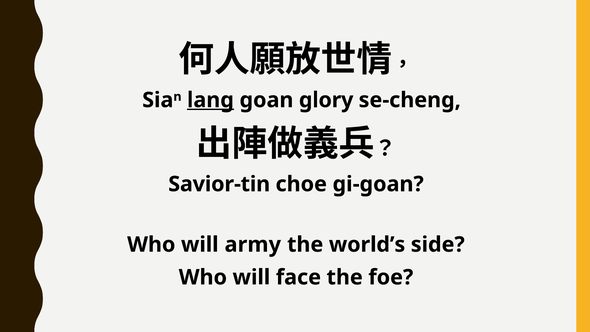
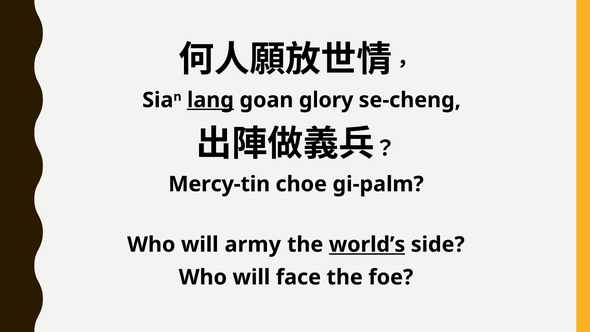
Savior-tin: Savior-tin -> Mercy-tin (219, 184)
gi-goan: gi-goan -> gi-palm (378, 184)
world’s underline: none -> present (367, 245)
